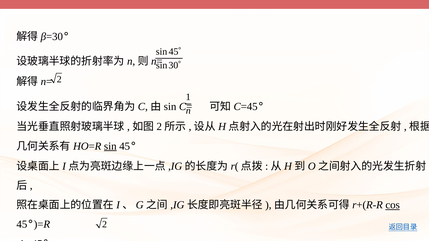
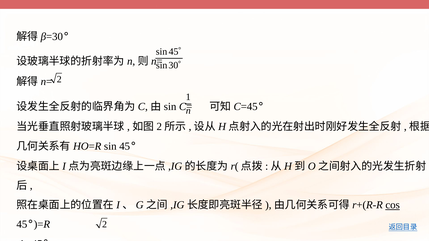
sin underline: present -> none (110, 146)
